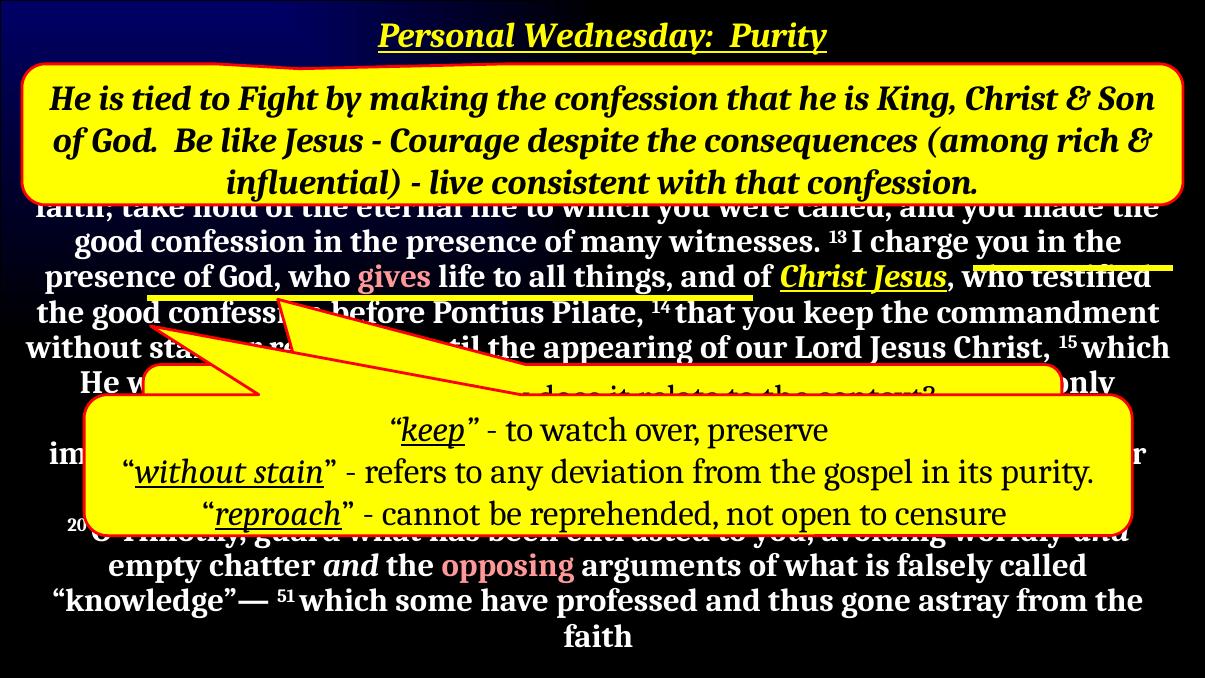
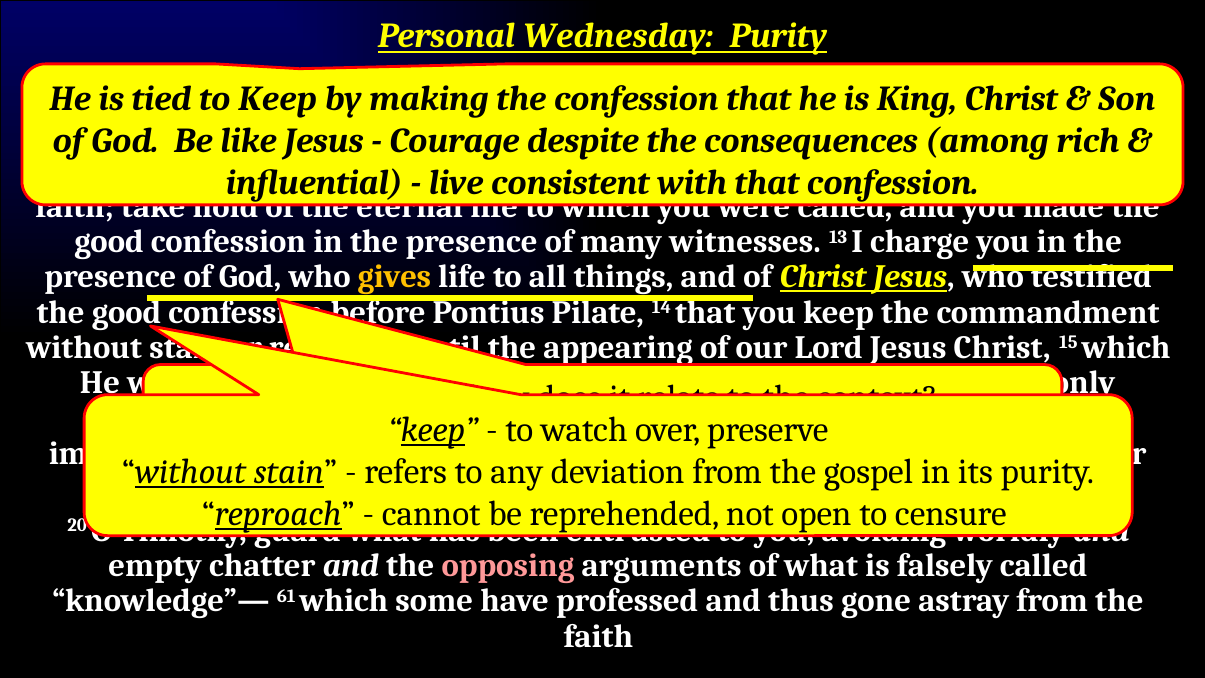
to Fight: Fight -> Keep (278, 99)
gives colour: pink -> yellow (394, 277)
51: 51 -> 61 (286, 596)
